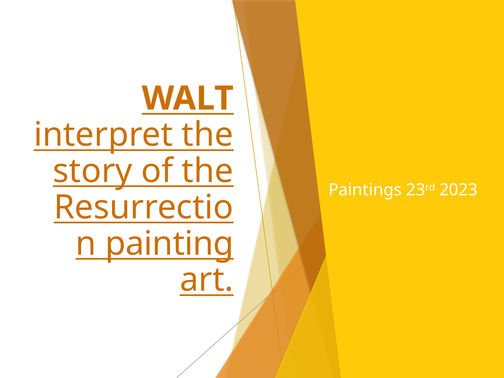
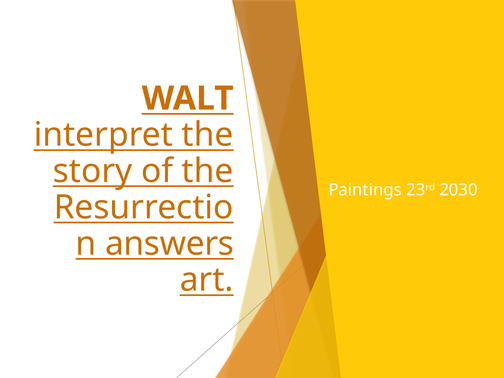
2023: 2023 -> 2030 (459, 190)
painting: painting -> answers (170, 244)
